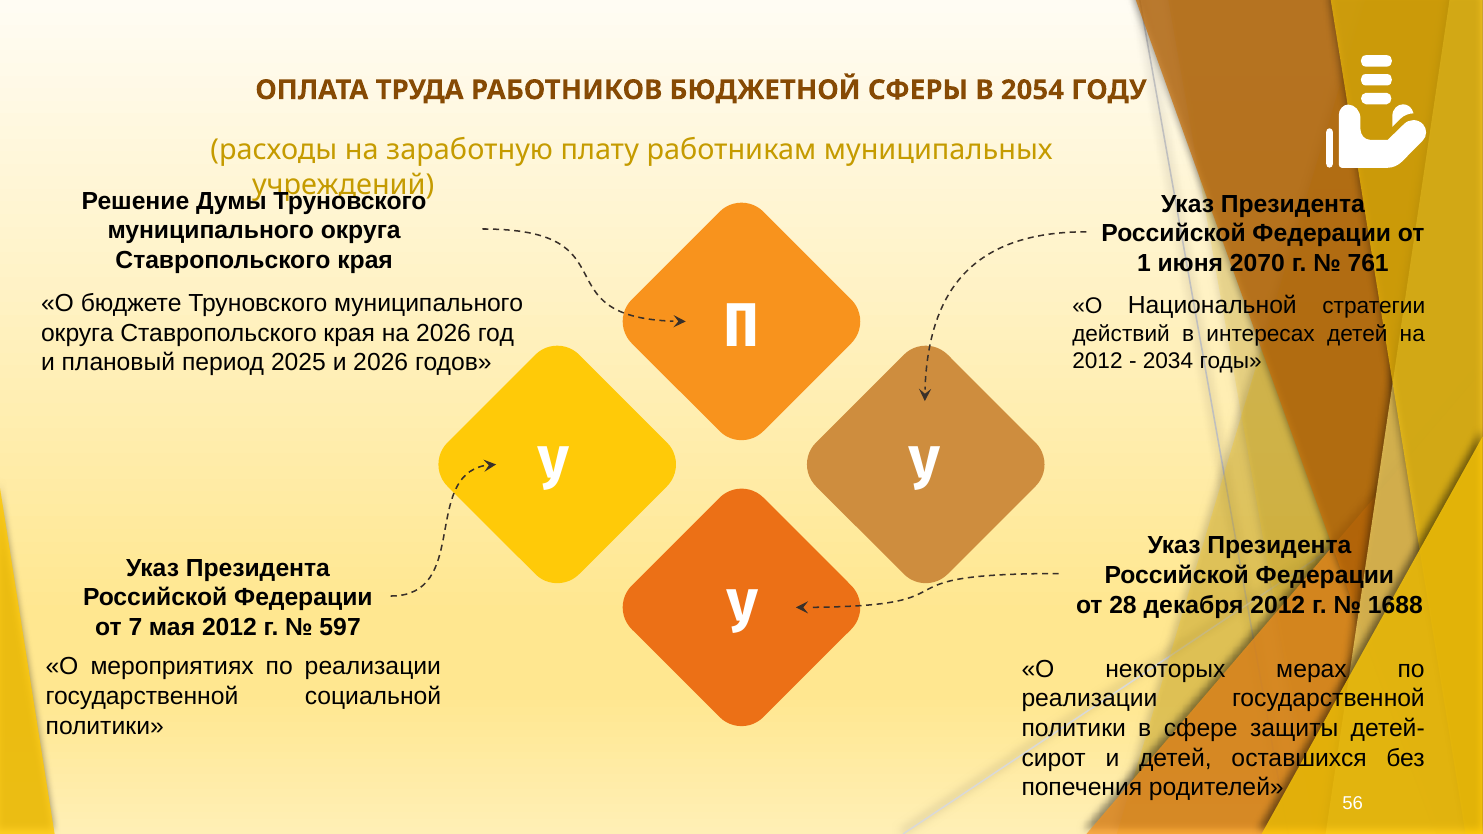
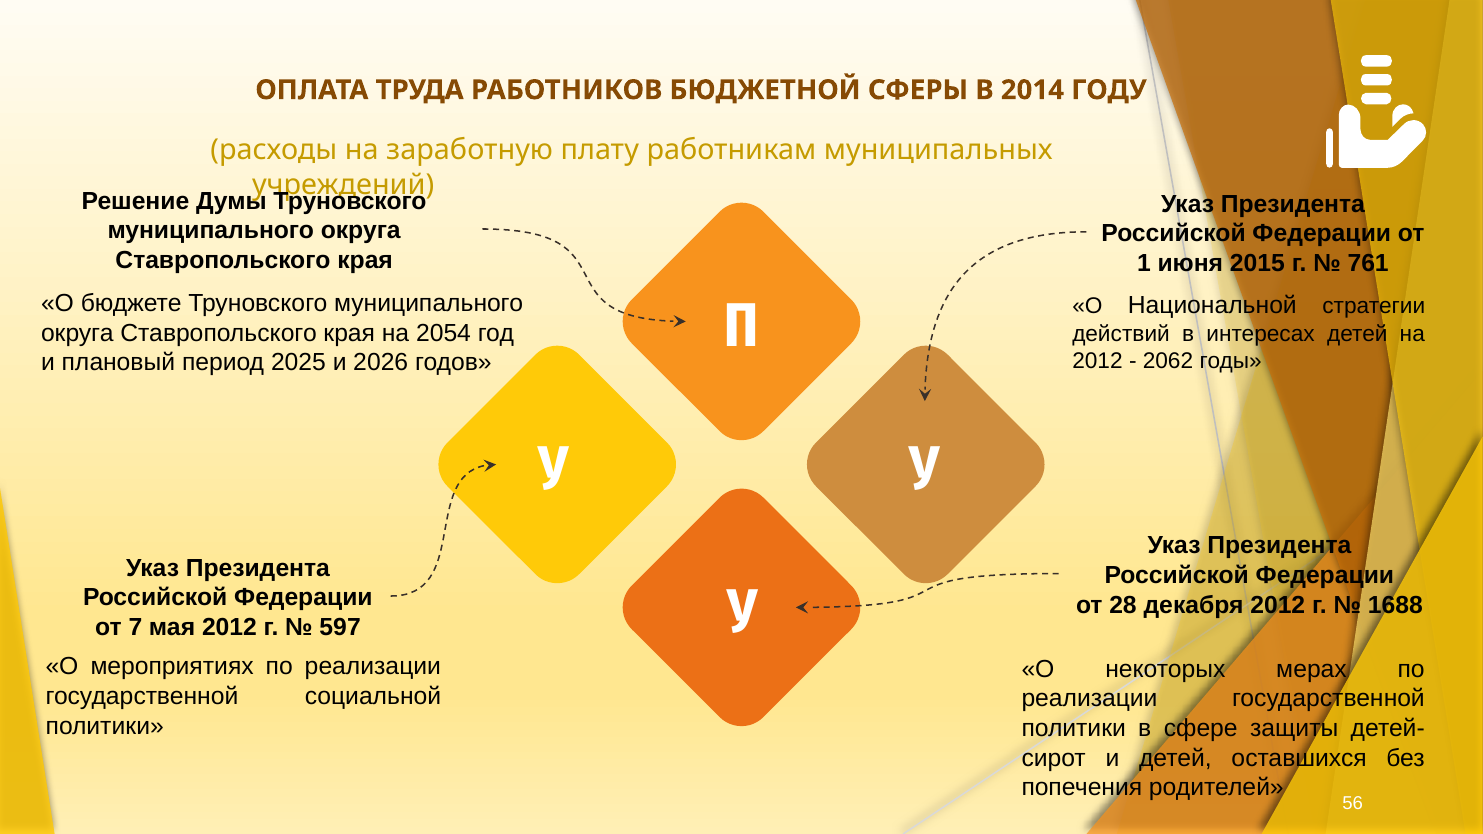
2054: 2054 -> 2014 (1032, 90)
2070: 2070 -> 2015 (1257, 263)
на 2026: 2026 -> 2054 (444, 333)
2034: 2034 -> 2062 (1168, 361)
